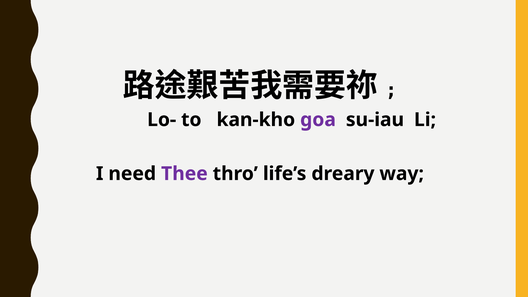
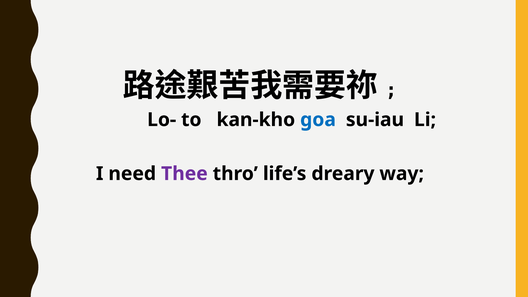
goa colour: purple -> blue (318, 120)
